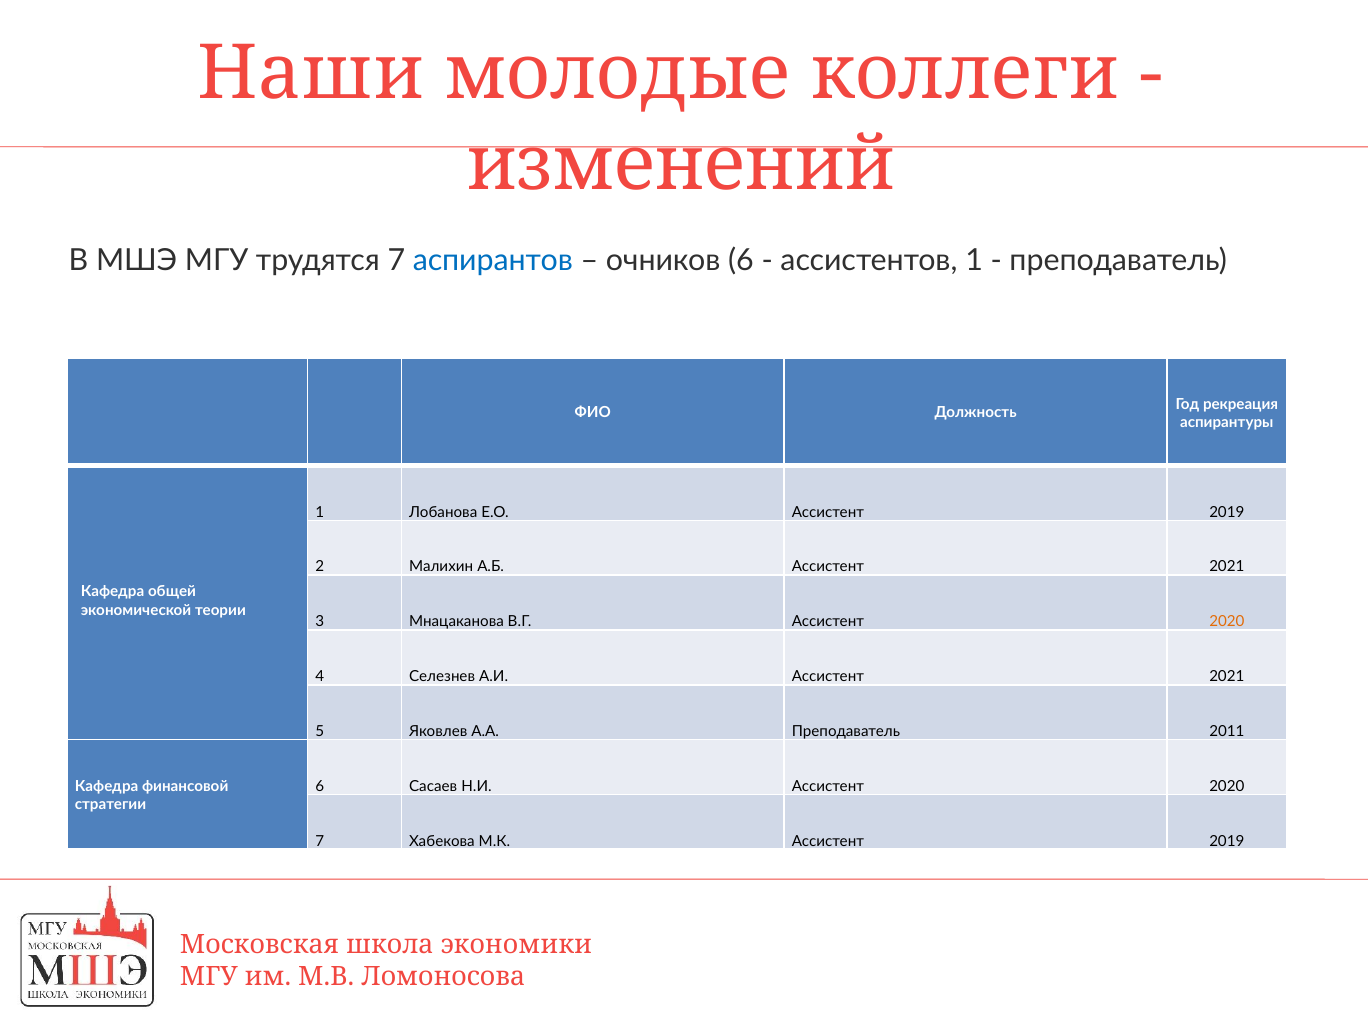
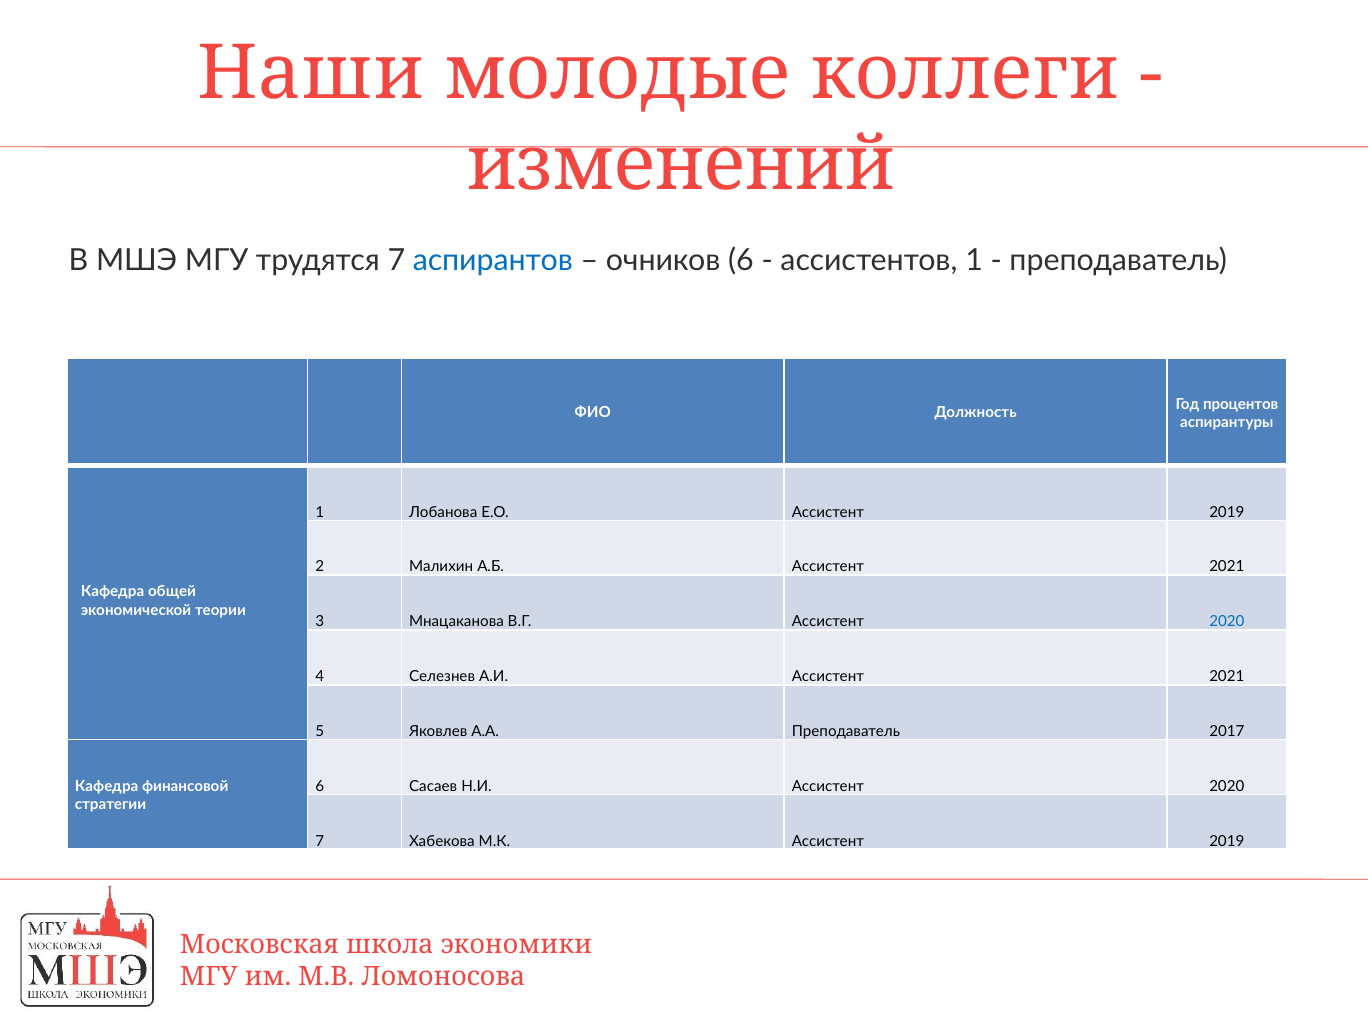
рекреация: рекреация -> процентов (1241, 404)
2020 colour: orange -> blue (1227, 622)
2011: 2011 -> 2017 (1227, 731)
